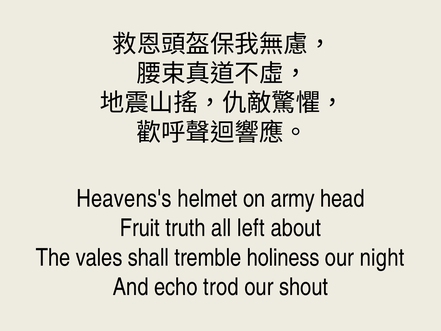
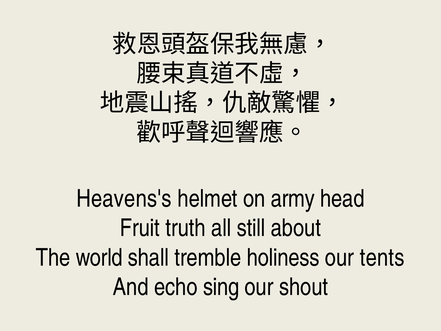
left: left -> still (251, 228)
vales: vales -> world (99, 257)
night: night -> tents (382, 257)
trod: trod -> sing (221, 287)
